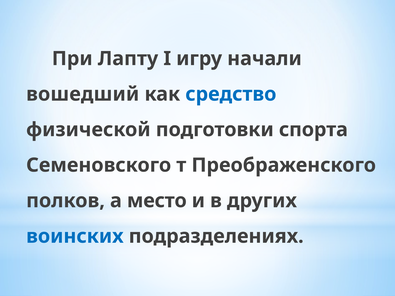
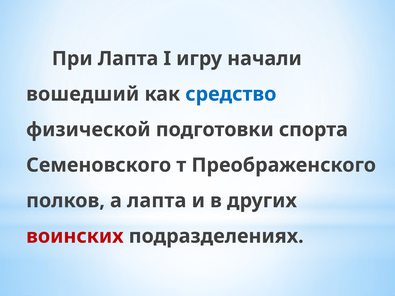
При Лапту: Лапту -> Лапта (128, 59)
а место: место -> лапта (157, 201)
воинских colour: blue -> red (75, 236)
